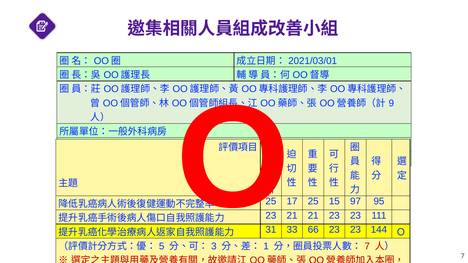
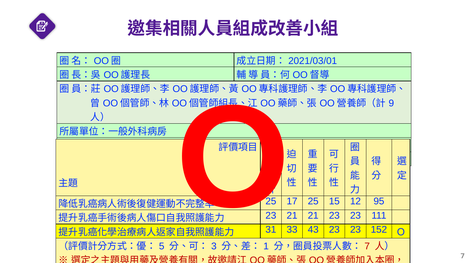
97: 97 -> 12 (356, 202)
66: 66 -> 43 (313, 230)
144: 144 -> 152 (379, 230)
